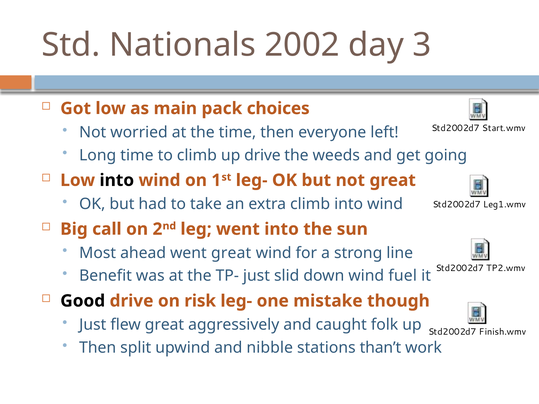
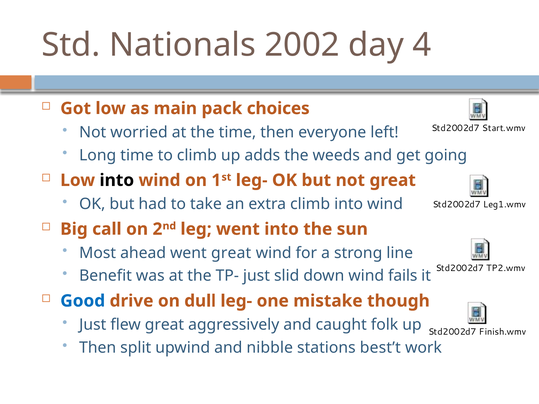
3: 3 -> 4 (422, 45)
up drive: drive -> adds (262, 155)
fuel: fuel -> fails (403, 276)
Good colour: black -> blue (83, 301)
risk: risk -> dull (200, 301)
than’t: than’t -> best’t (380, 348)
